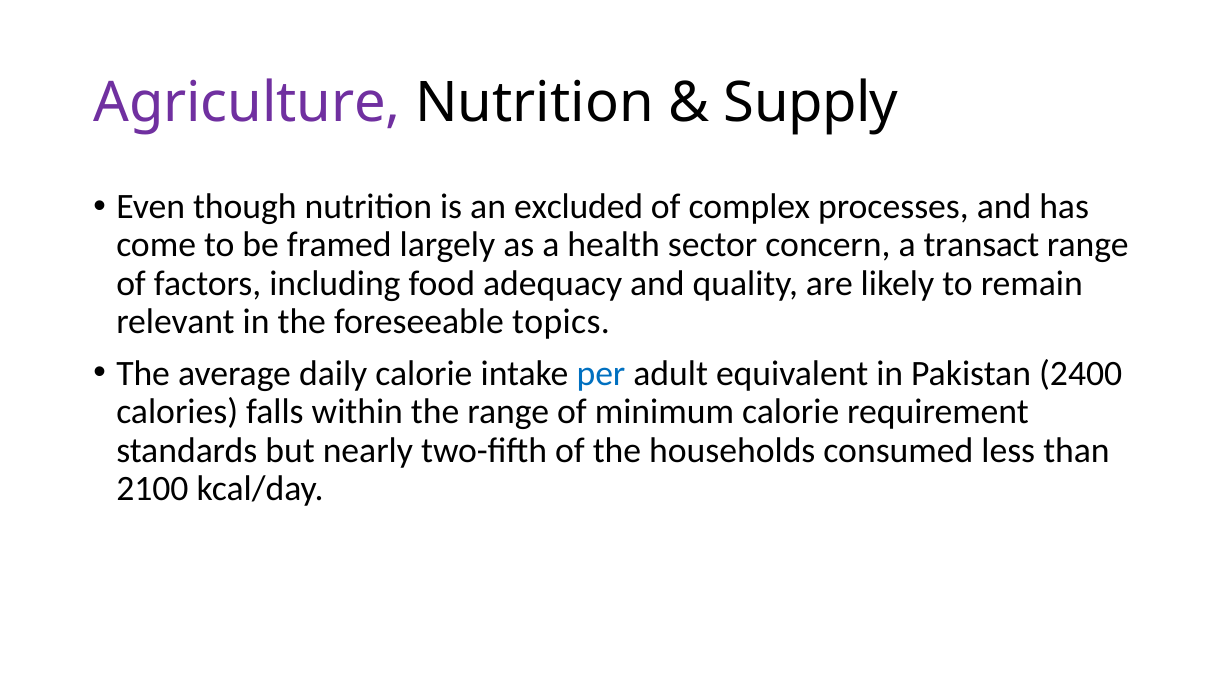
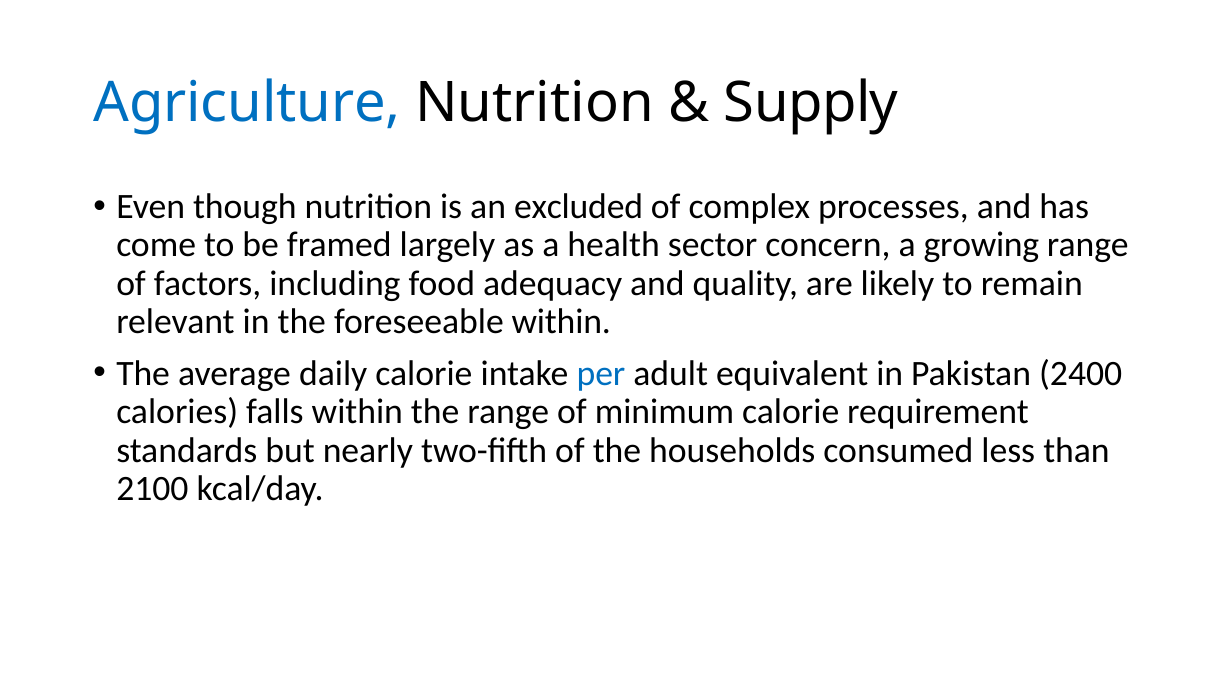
Agriculture colour: purple -> blue (247, 103)
transact: transact -> growing (981, 245)
foreseeable topics: topics -> within (561, 322)
